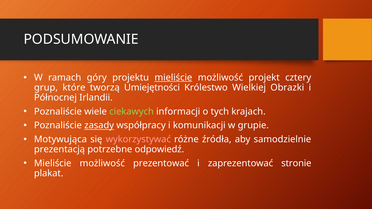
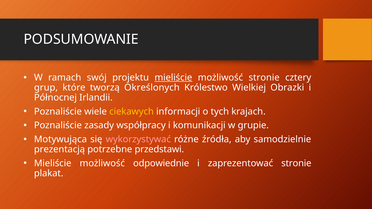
góry: góry -> swój (97, 78)
możliwość projekt: projekt -> stronie (264, 78)
Umiejętności: Umiejętności -> Określonych (152, 88)
ciekawych colour: light green -> yellow (132, 112)
zasady underline: present -> none (99, 126)
odpowiedź: odpowiedź -> przedstawi (159, 150)
prezentować: prezentować -> odpowiednie (161, 163)
